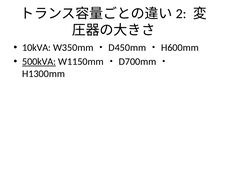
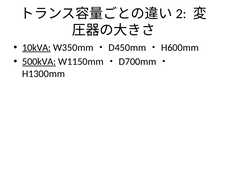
10kVA underline: none -> present (36, 48)
